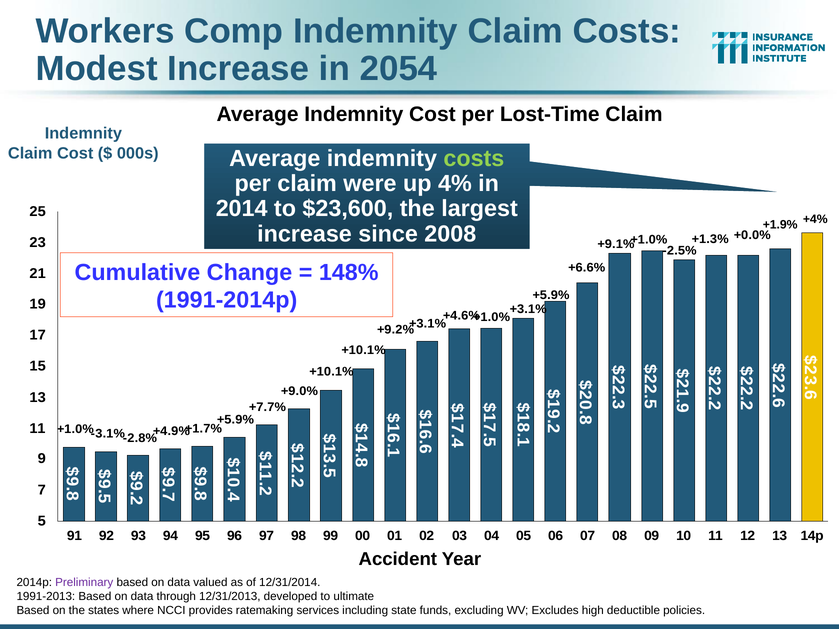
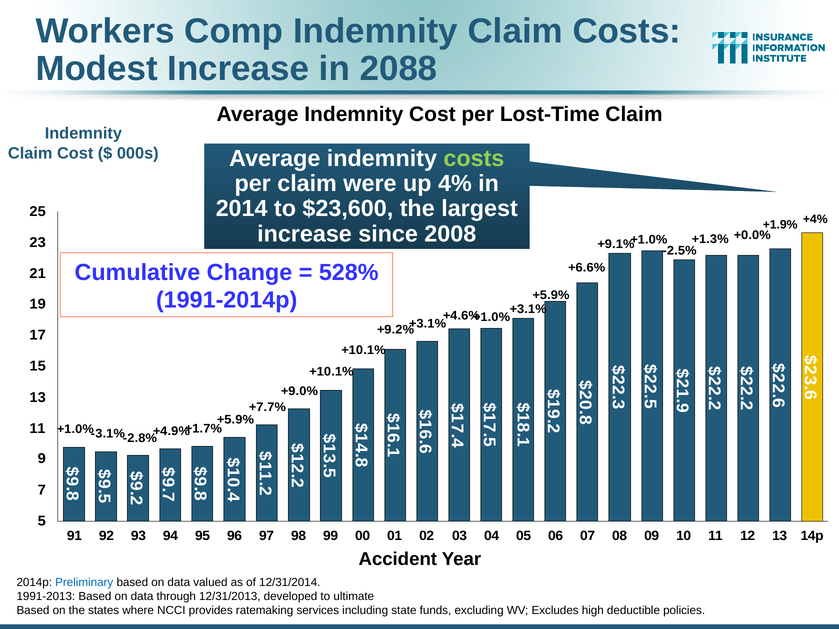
2054: 2054 -> 2088 (399, 69)
148%: 148% -> 528% (349, 272)
Preliminary colour: purple -> blue (84, 583)
